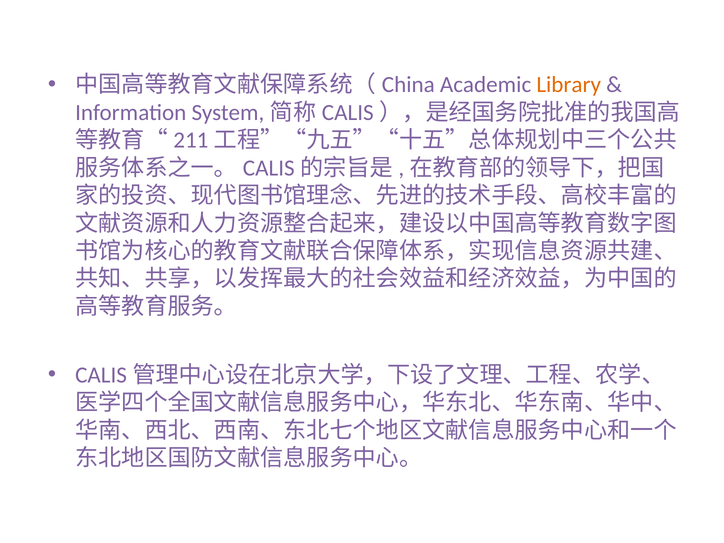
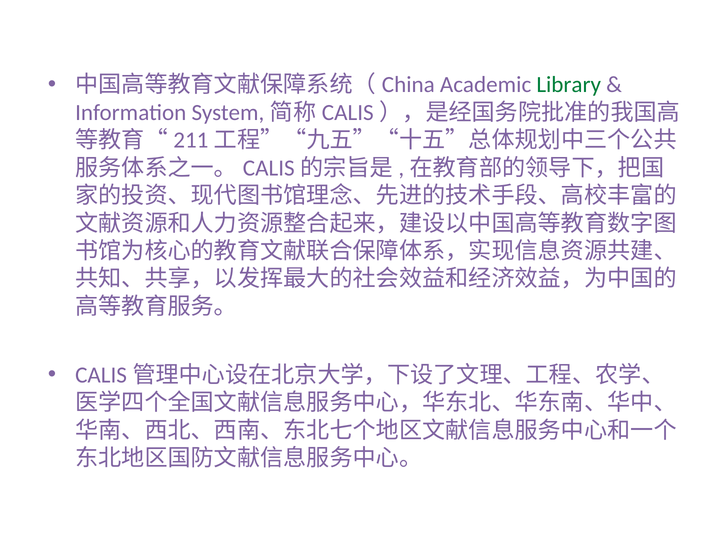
Library colour: orange -> green (569, 85)
